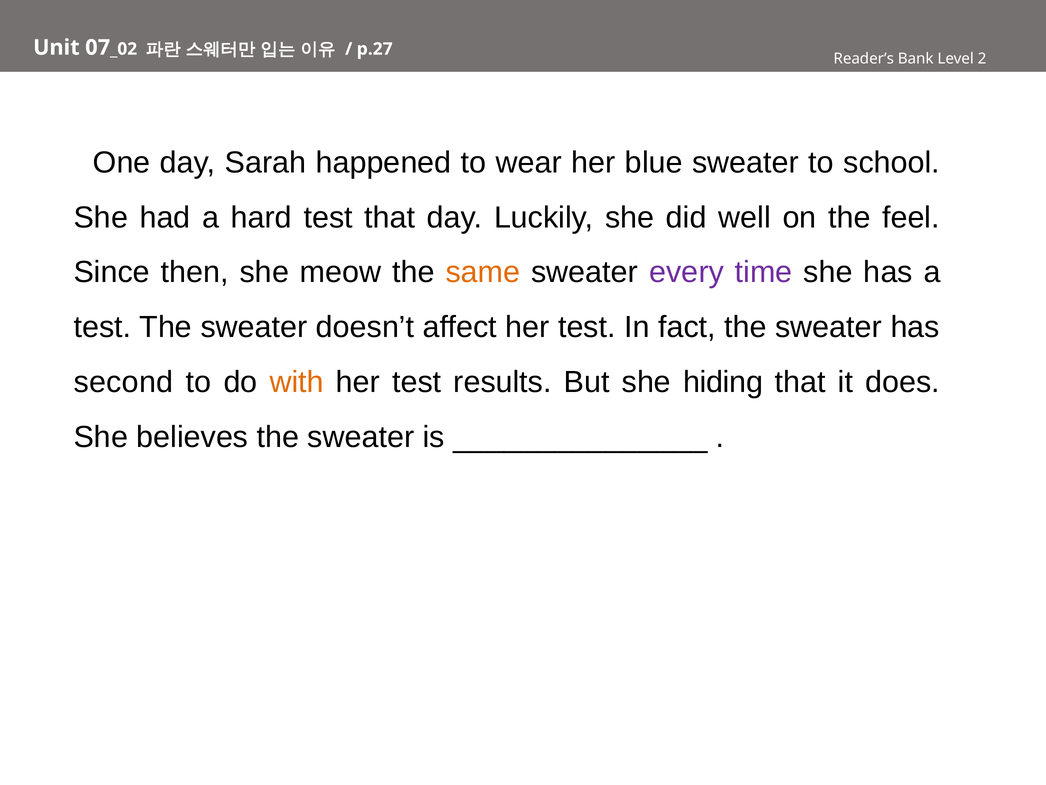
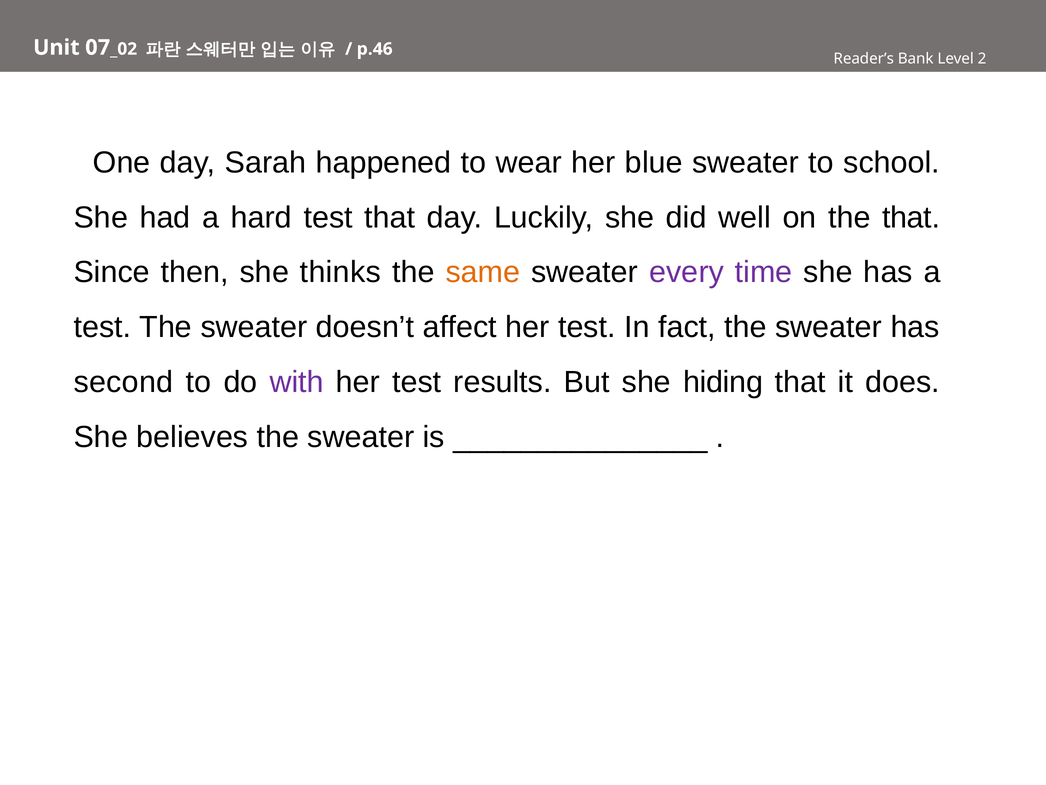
p.27: p.27 -> p.46 (375, 49)
the feel: feel -> that (911, 217)
meow: meow -> thinks (340, 272)
with colour: orange -> purple (297, 382)
